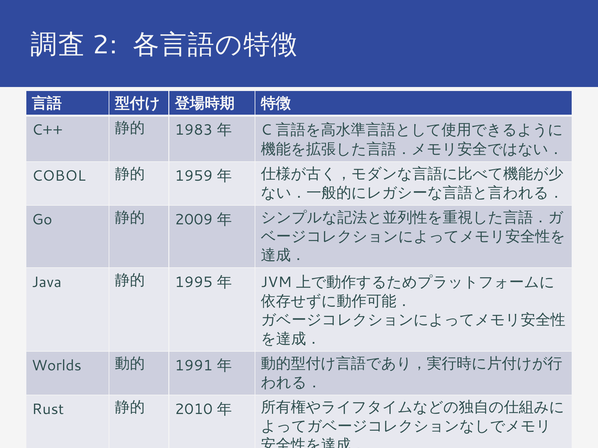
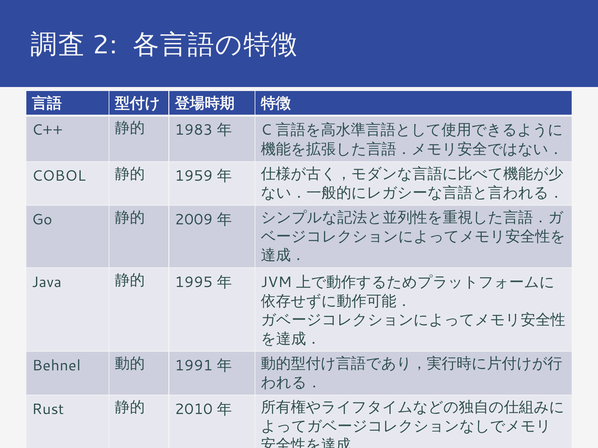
Worlds: Worlds -> Behnel (56, 366)
